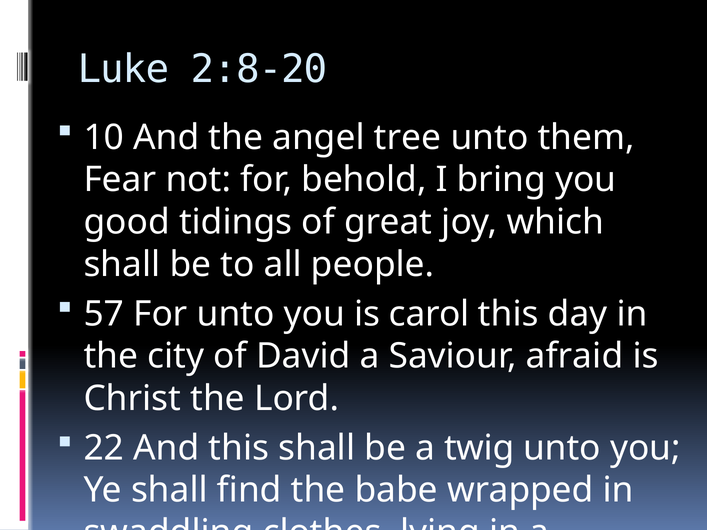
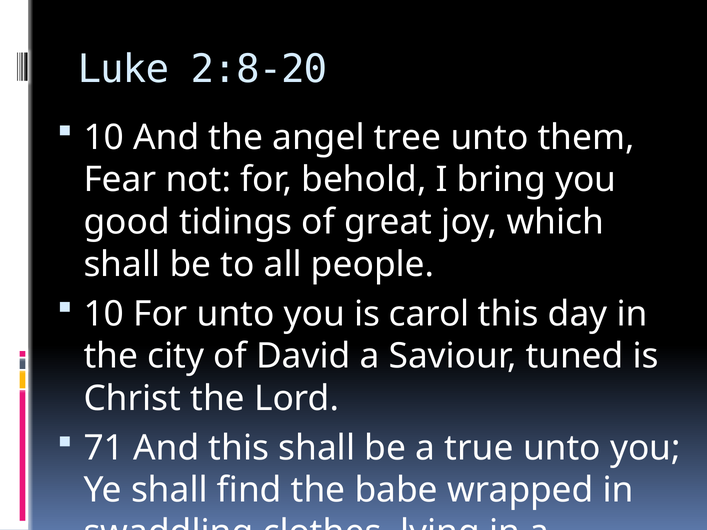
57: 57 -> 10 (104, 314)
afraid: afraid -> tuned (575, 356)
22: 22 -> 71 (104, 448)
twig: twig -> true (479, 448)
